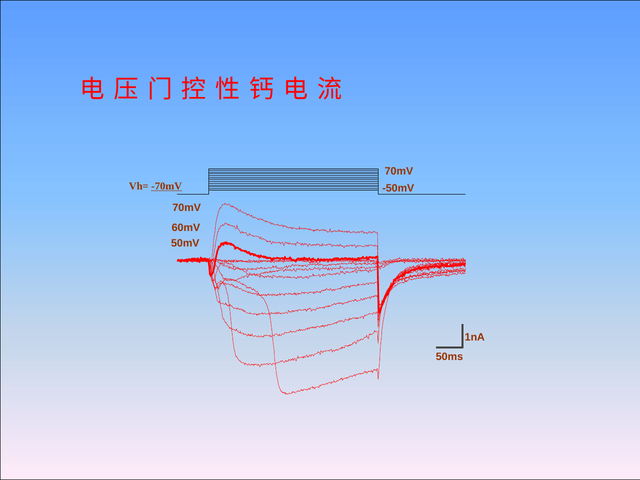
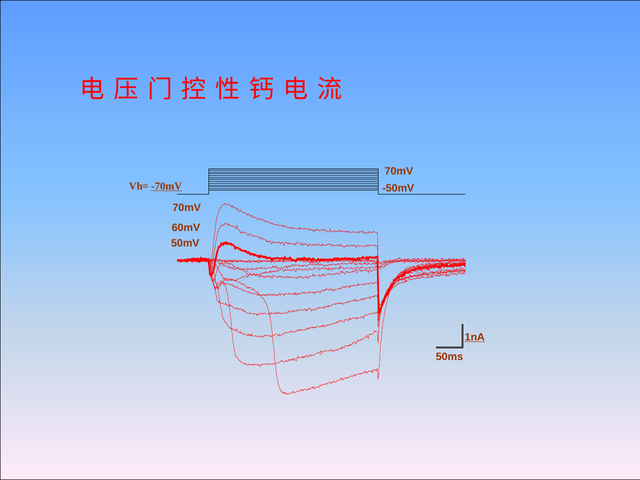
1nA underline: none -> present (475, 337)
